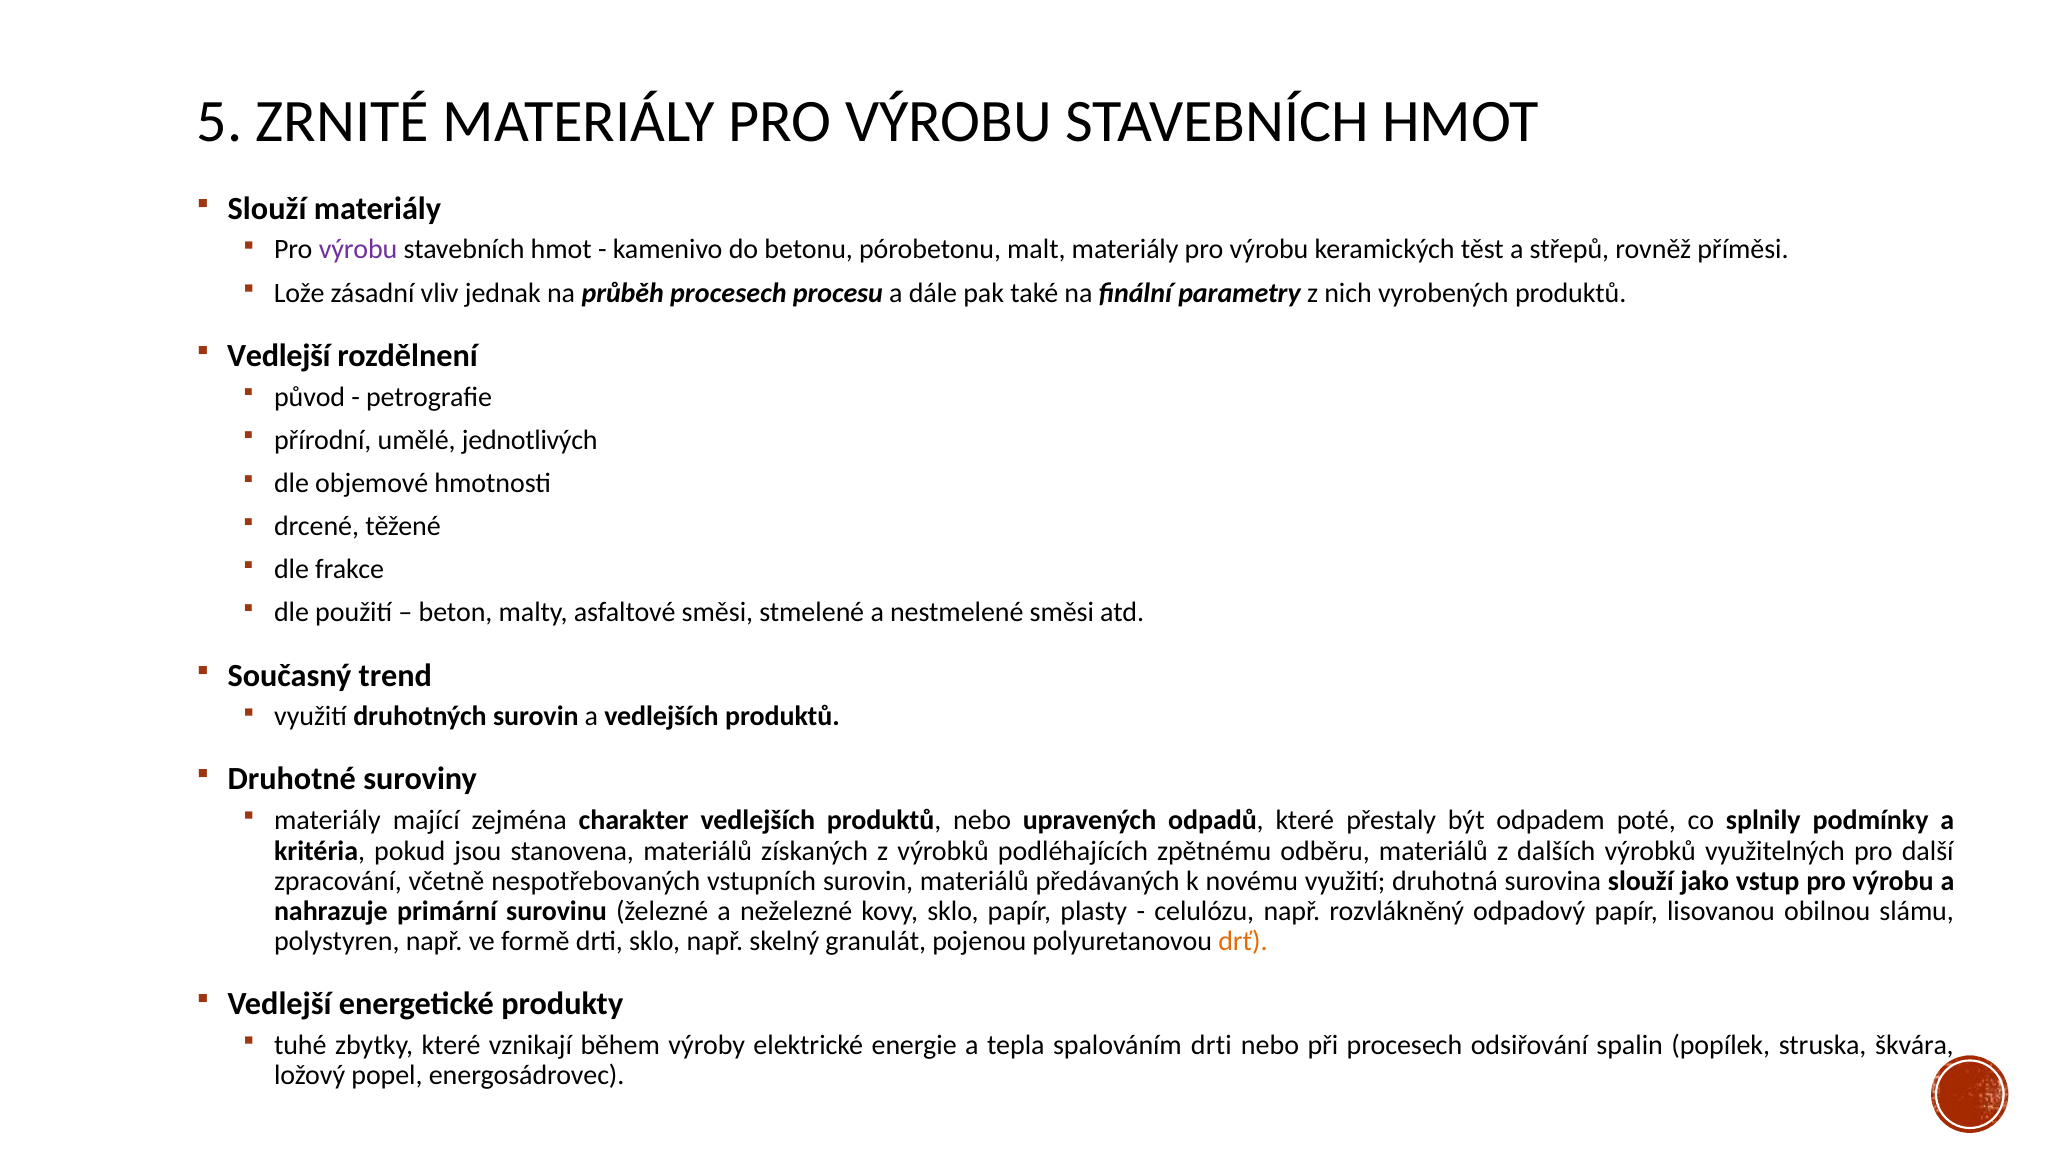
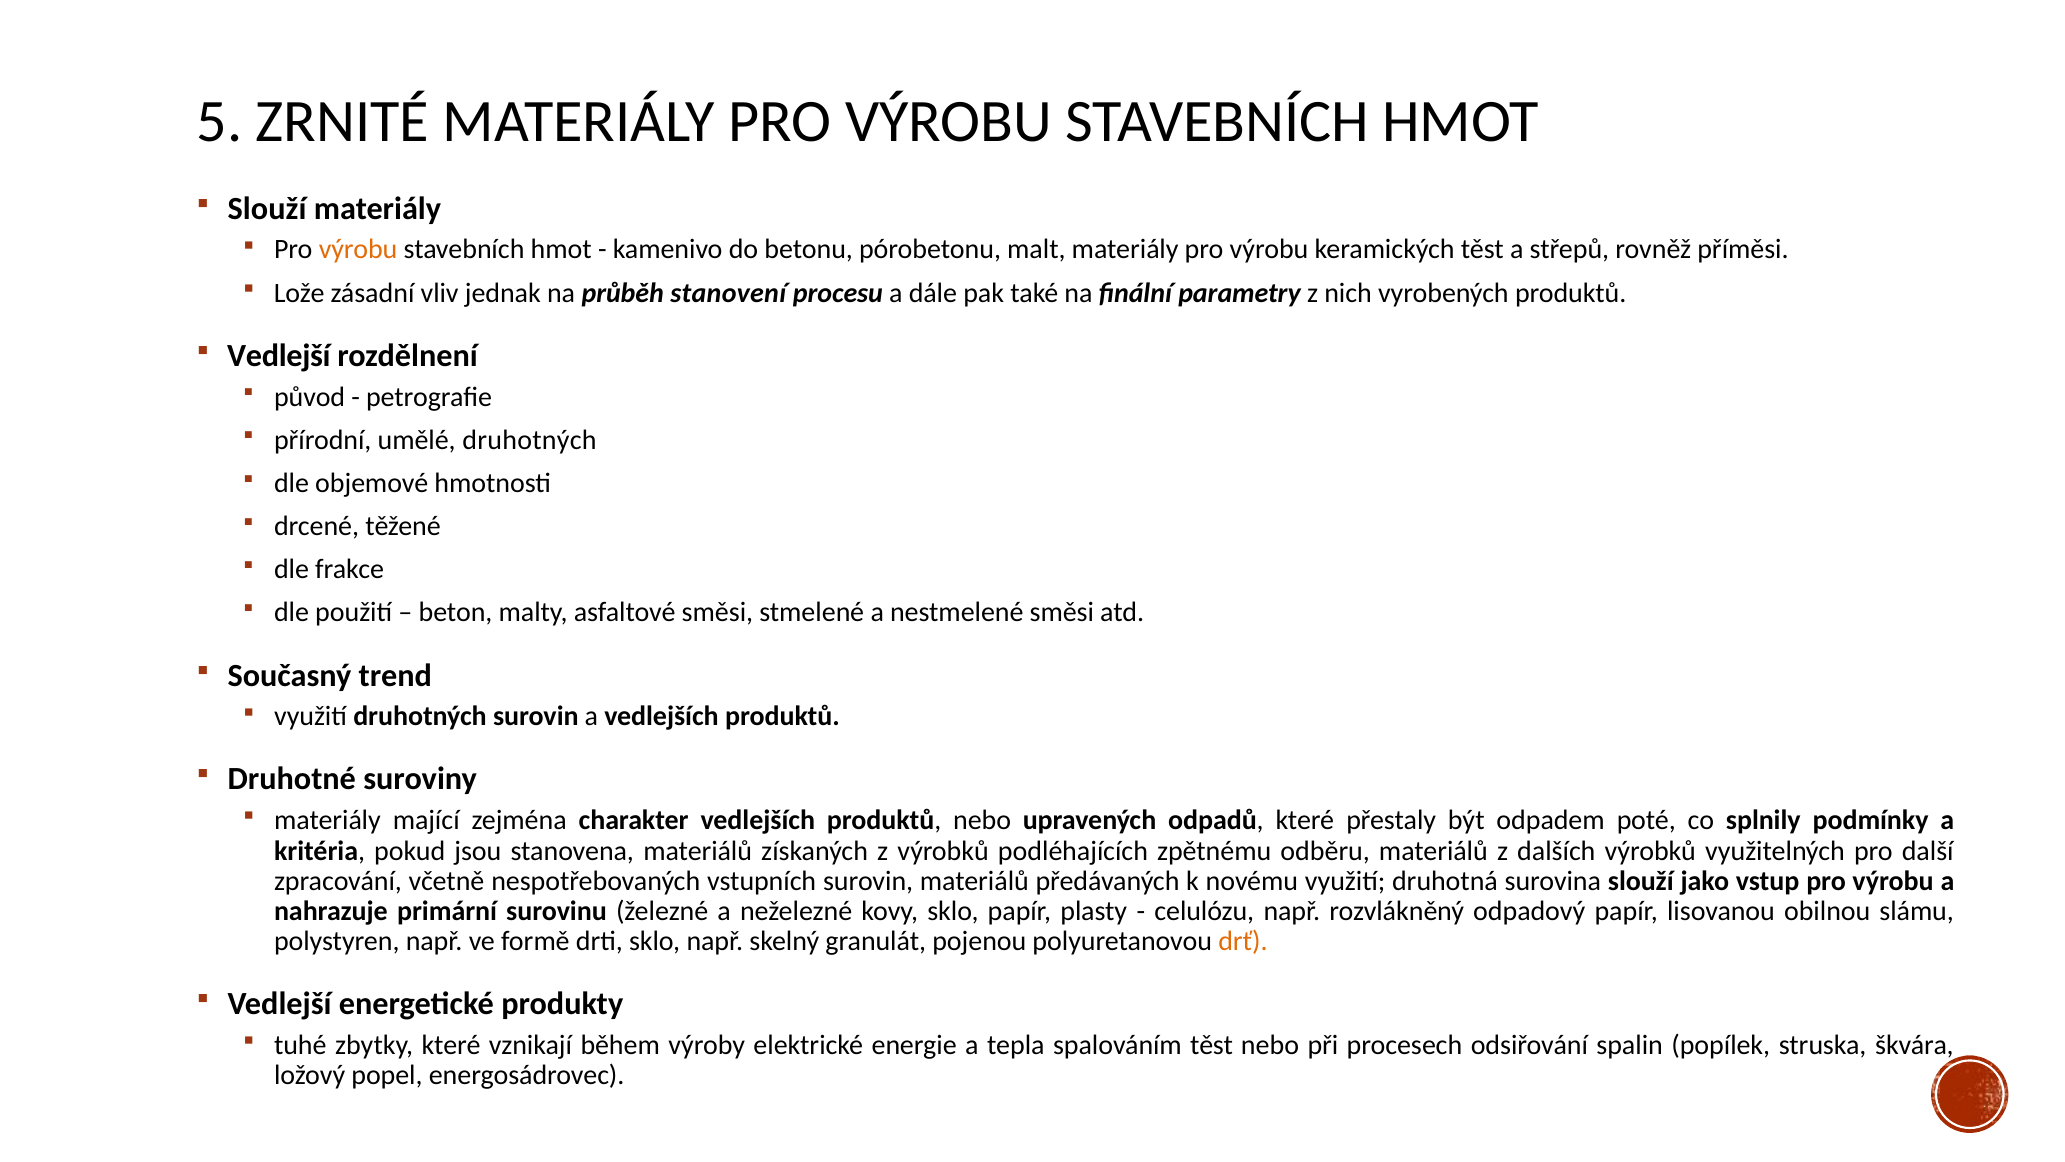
výrobu colour: purple -> orange (358, 250)
průběh procesech: procesech -> stanovení (728, 293)
umělé jednotlivých: jednotlivých -> druhotných (530, 440)
spalováním drti: drti -> těst (1212, 1045)
